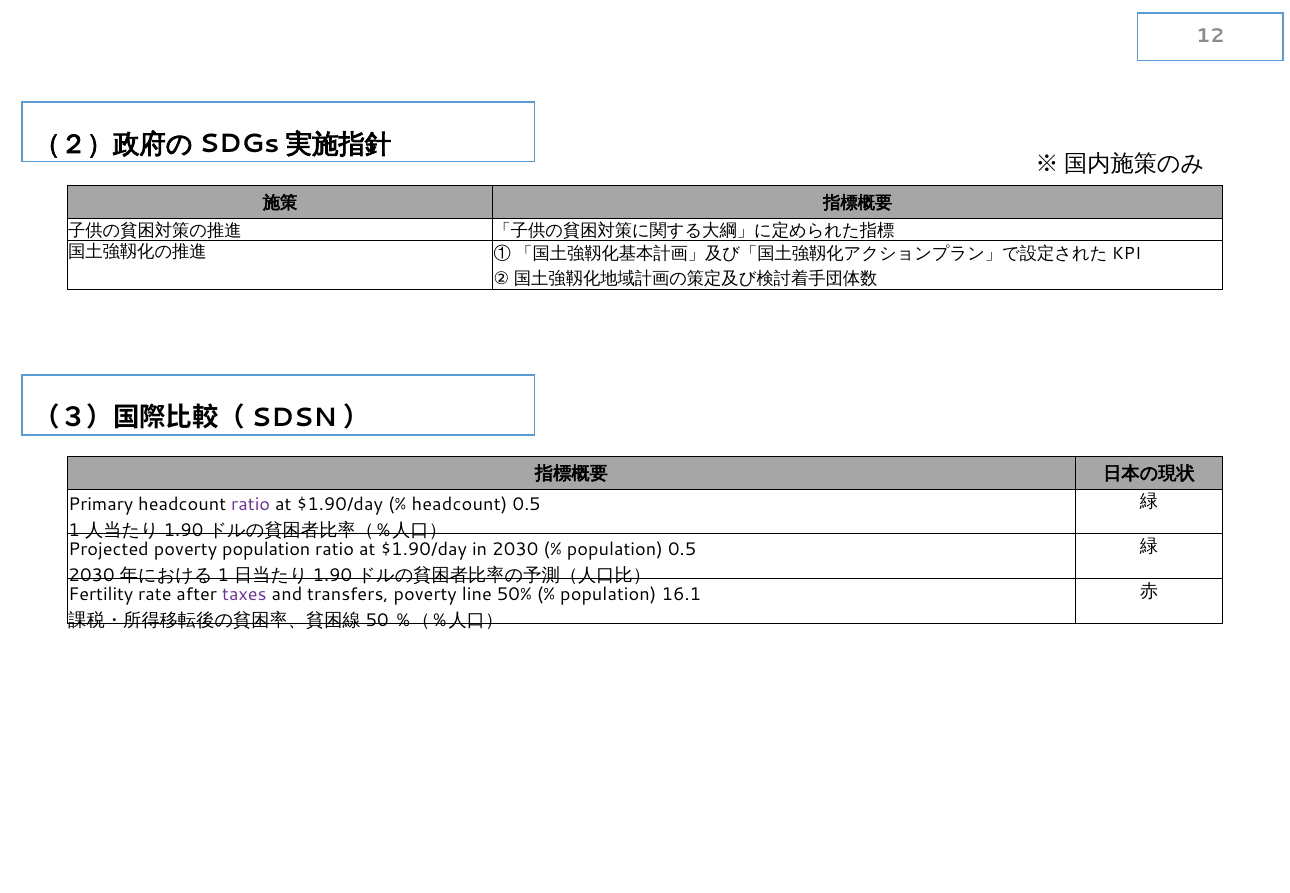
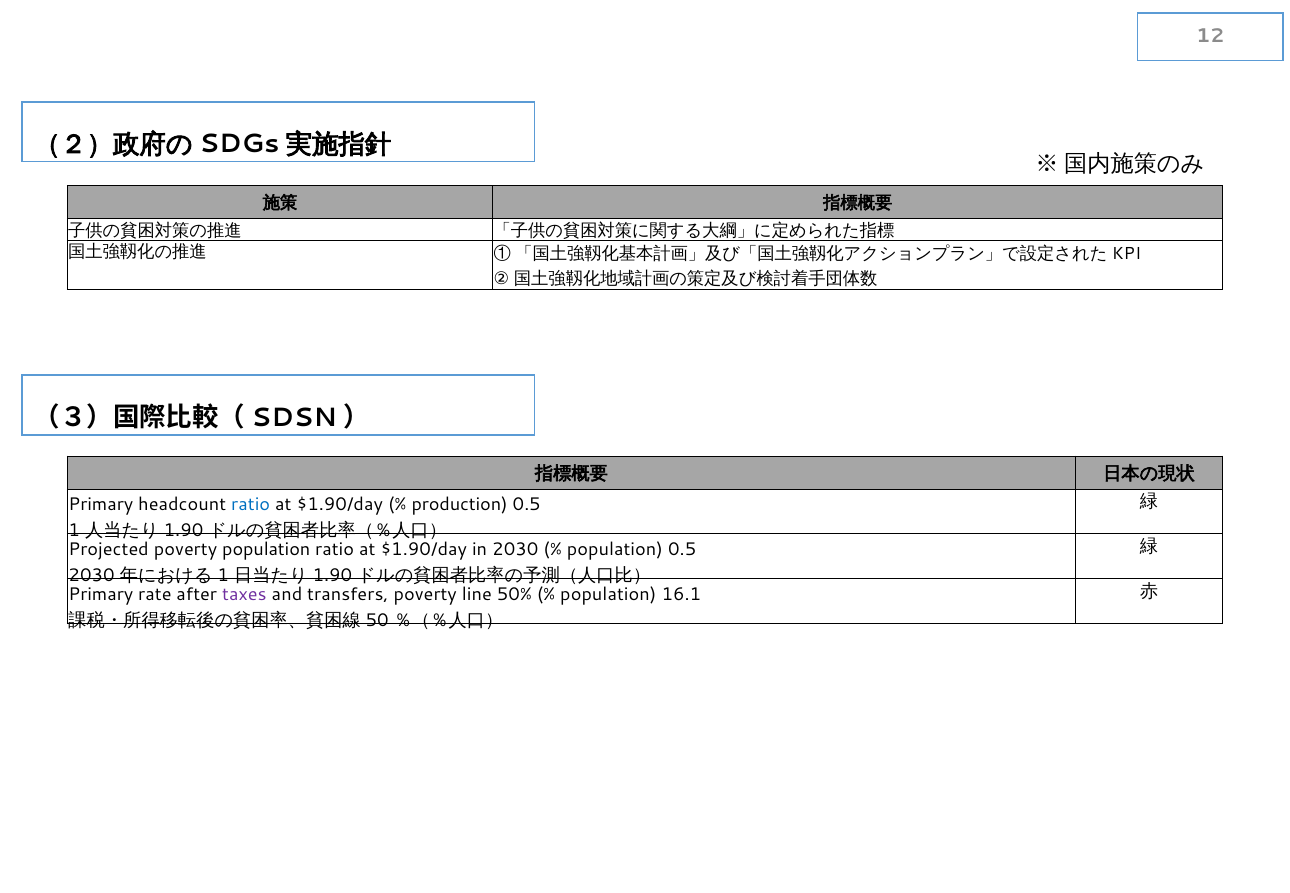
ratio colour: purple -> blue (251, 504)
headcount: headcount -> production (460, 504)
Fertility: Fertility -> Primary (101, 594)
